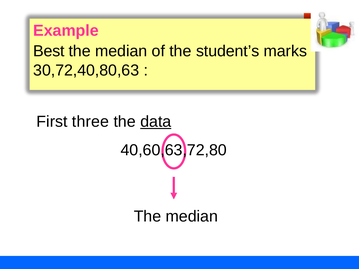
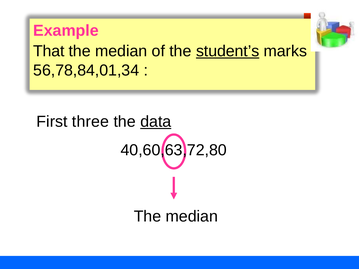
Best: Best -> That (49, 51)
student’s underline: none -> present (228, 51)
30,72,40,80,63: 30,72,40,80,63 -> 56,78,84,01,34 (86, 70)
